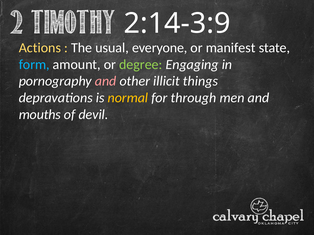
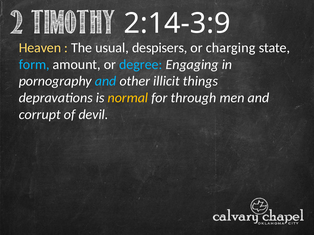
Actions: Actions -> Heaven (40, 48)
everyone: everyone -> despisers (160, 48)
manifest: manifest -> charging (231, 48)
degree colour: light green -> light blue (141, 65)
and colour: pink -> light blue (106, 81)
mouths: mouths -> corrupt (40, 115)
